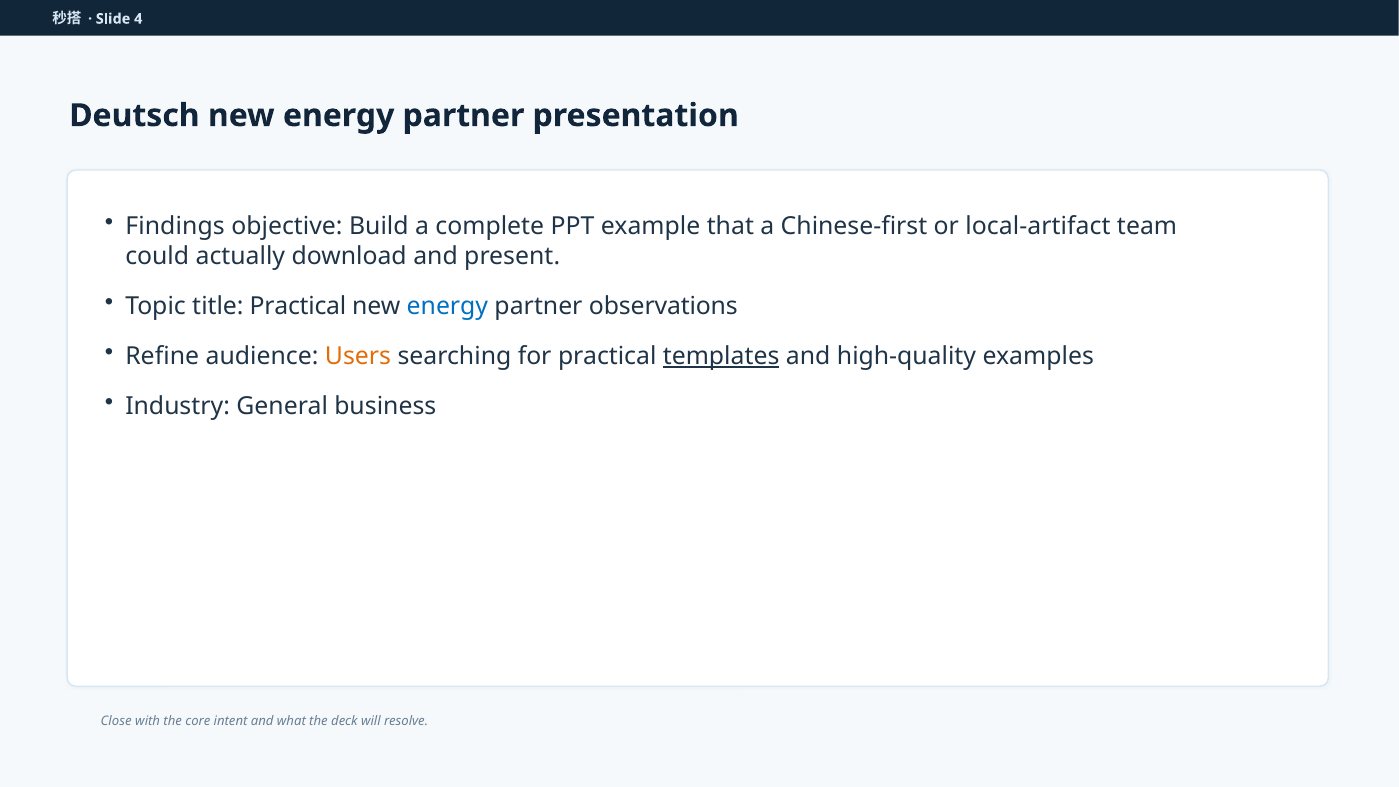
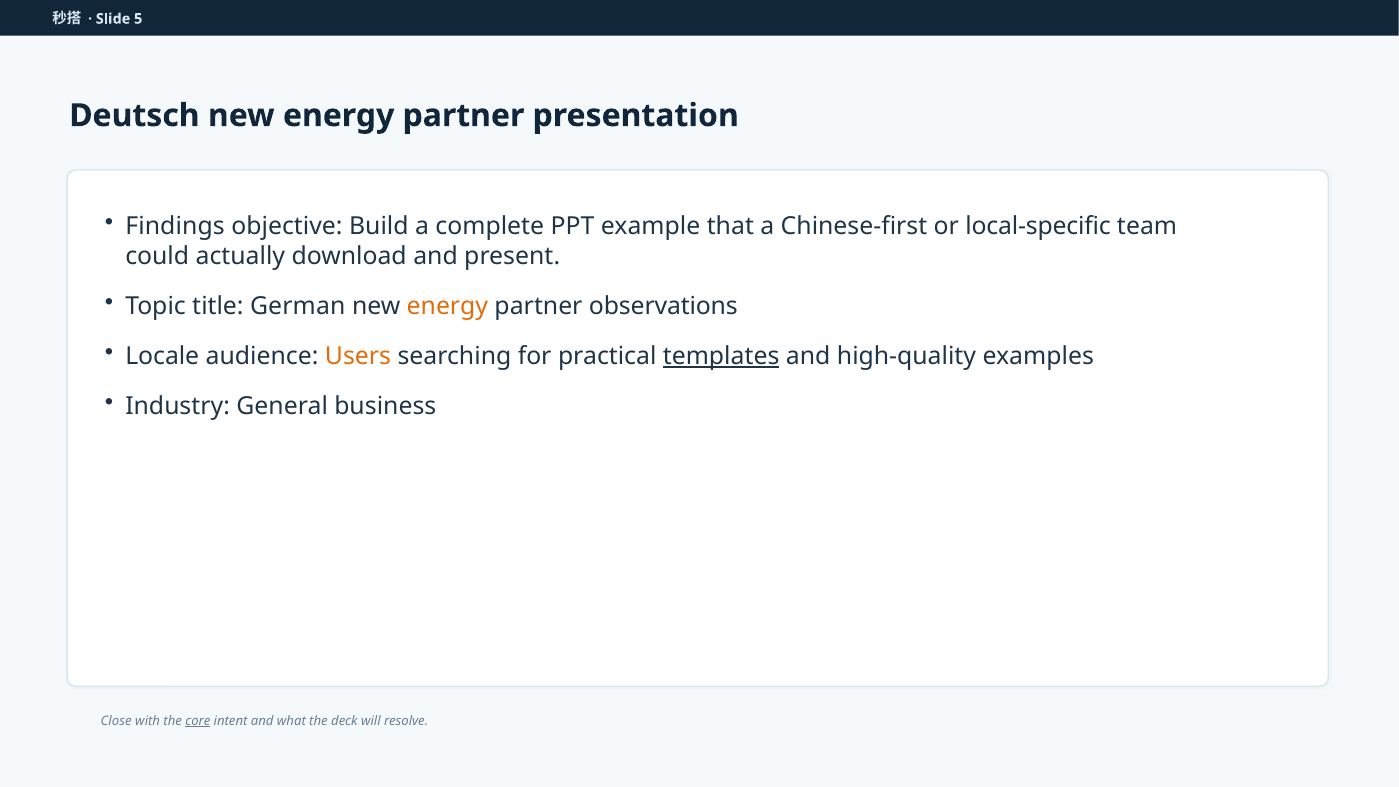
4: 4 -> 5 (138, 19)
local-artifact: local-artifact -> local-specific (1038, 226)
title Practical: Practical -> German (298, 306)
energy colour: blue -> orange (447, 306)
Refine: Refine -> Locale (162, 356)
core underline: none -> present (198, 721)
